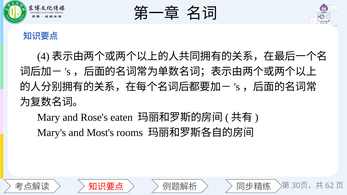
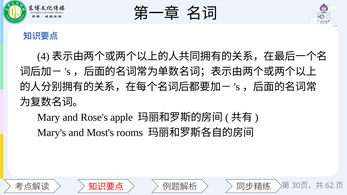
eaten: eaten -> apple (122, 117)
